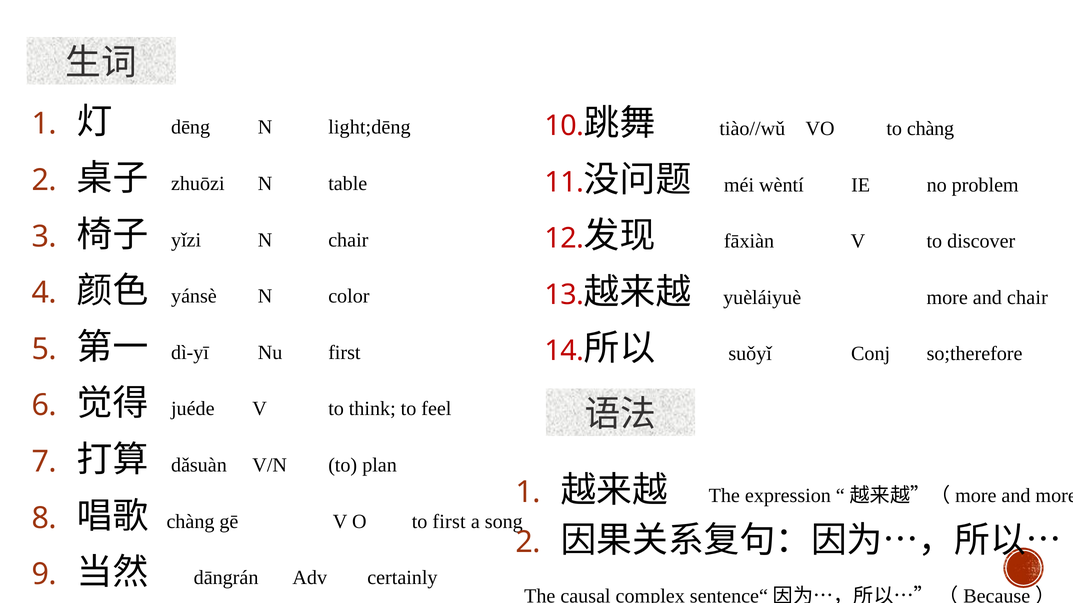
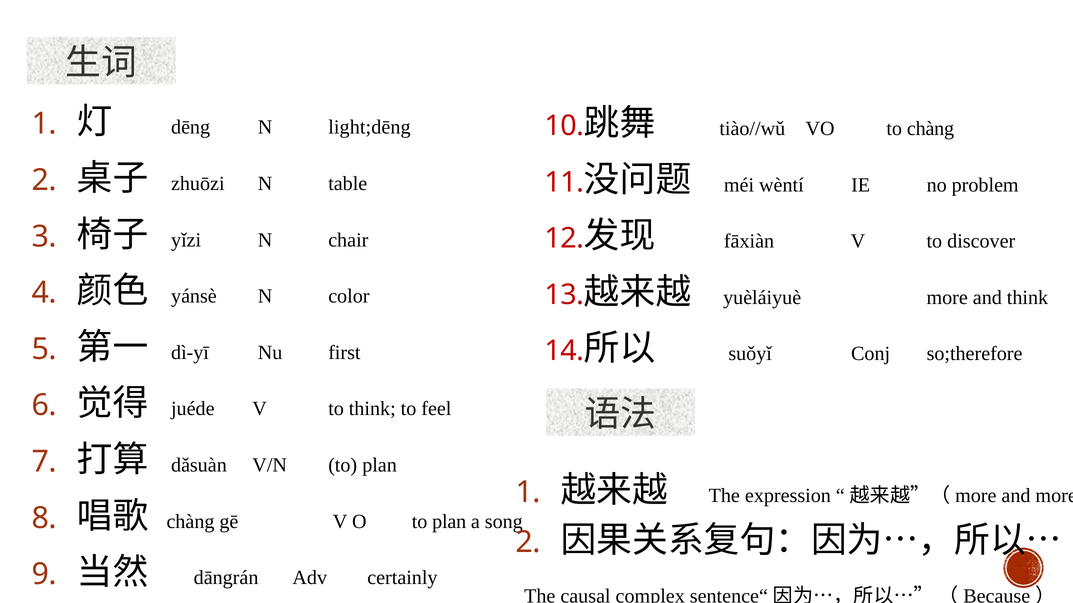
and chair: chair -> think (1028, 298)
O to first: first -> plan (449, 522)
